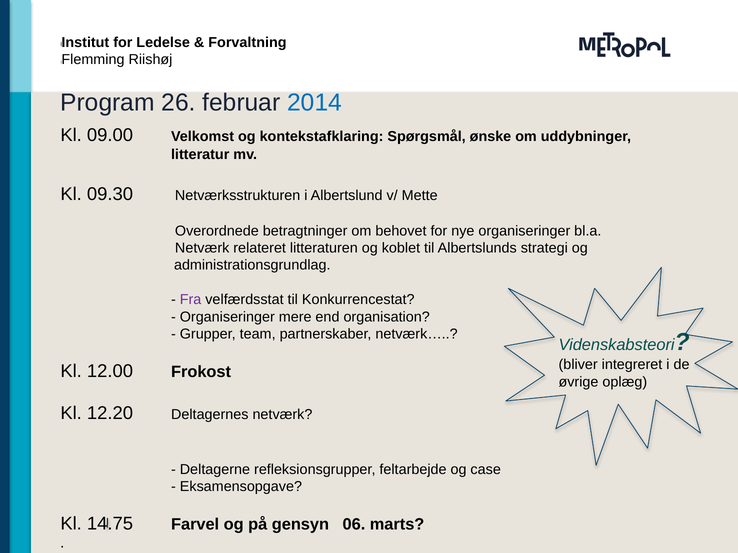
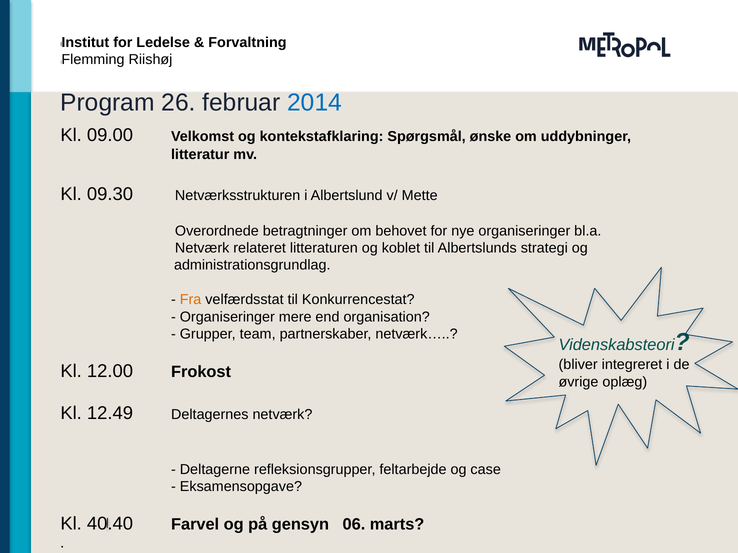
Fra colour: purple -> orange (191, 300)
12.20: 12.20 -> 12.49 (110, 413)
14.75: 14.75 -> 40.40 (110, 524)
